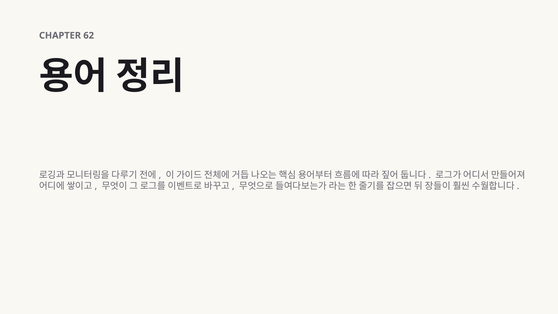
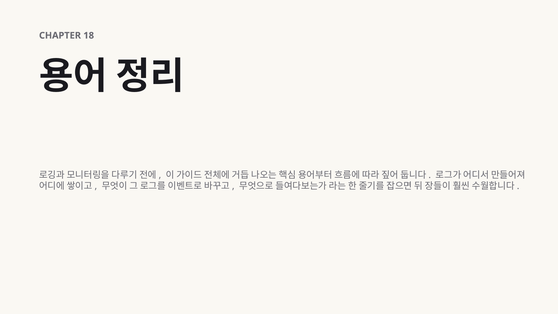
62: 62 -> 18 (89, 35)
